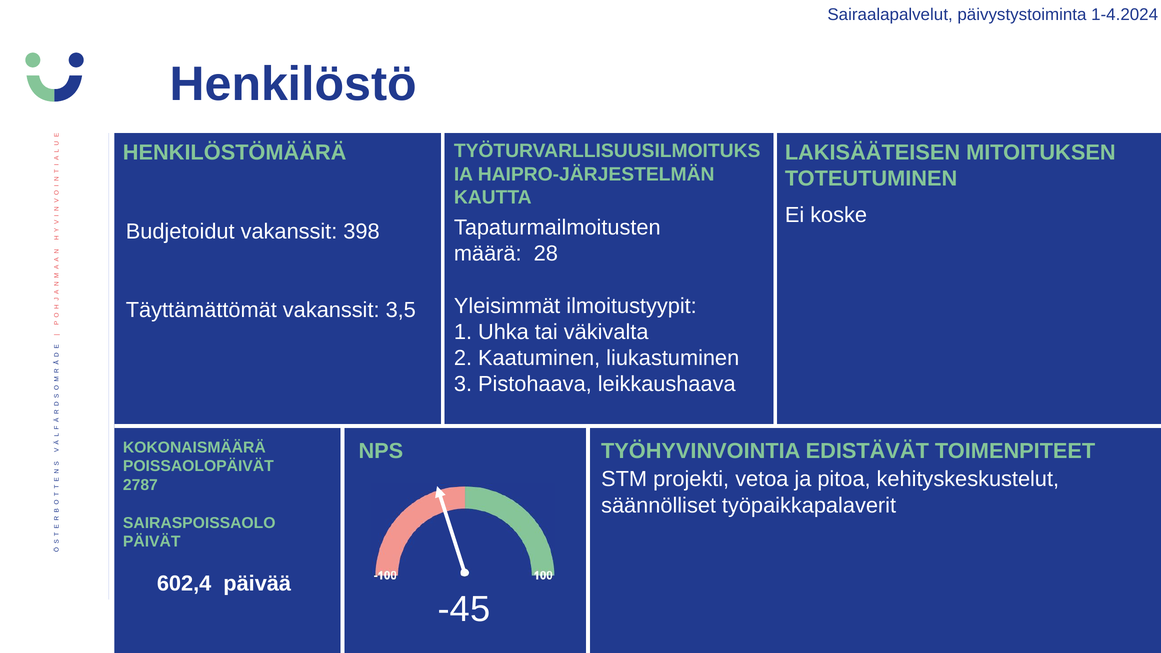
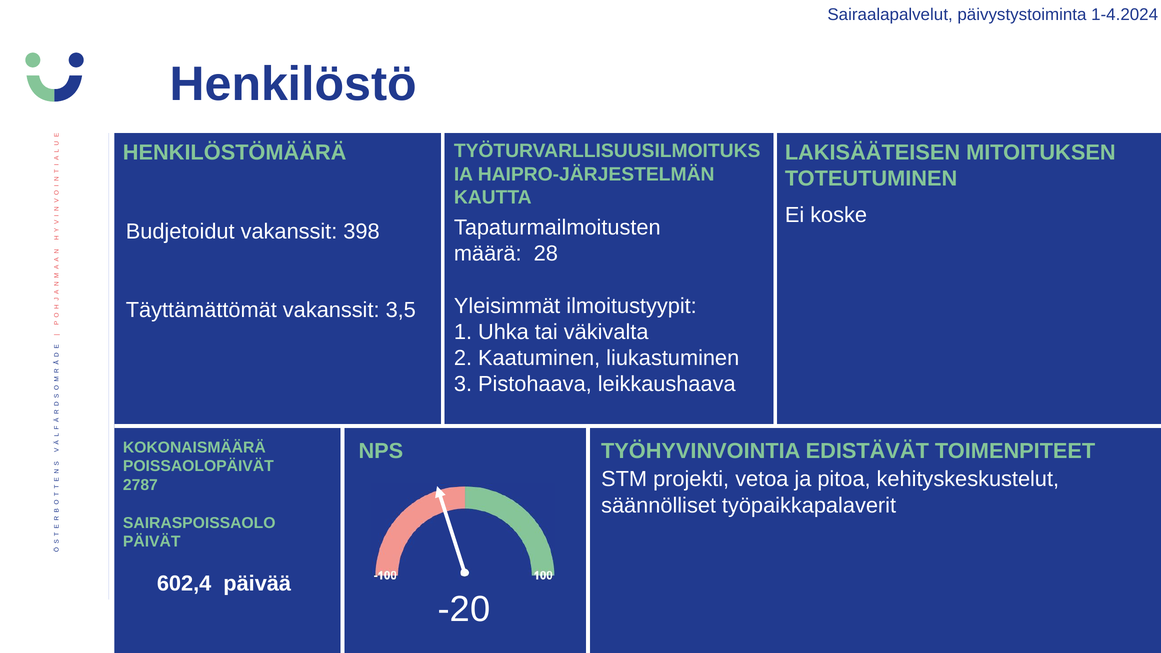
-45: -45 -> -20 (464, 609)
